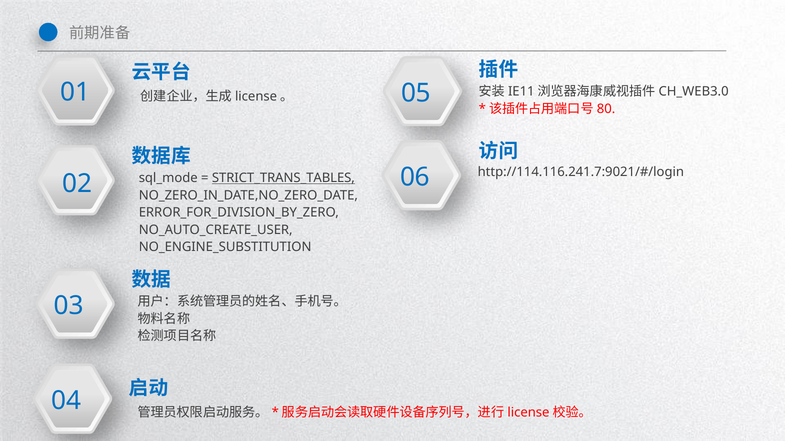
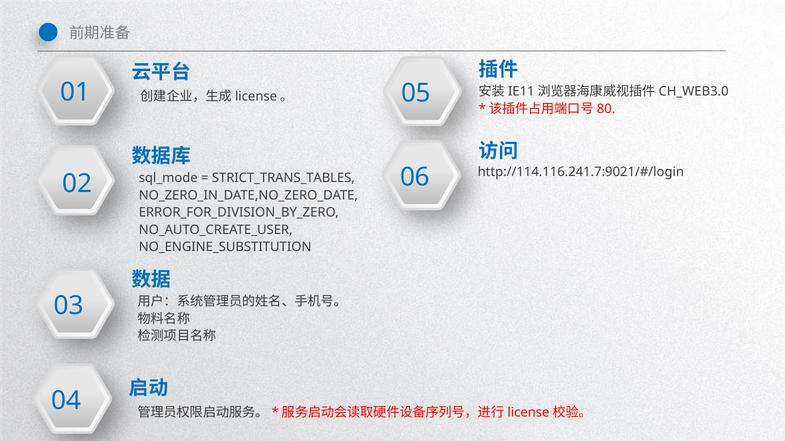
STRICT_TRANS_TABLES underline: present -> none (283, 178)
